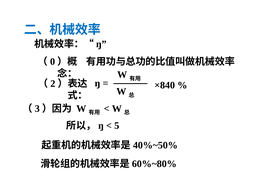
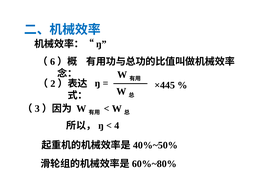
0: 0 -> 6 (53, 62)
×840: ×840 -> ×445 (165, 85)
5: 5 -> 4 (117, 126)
